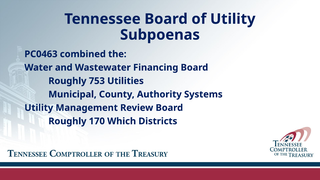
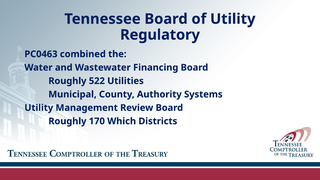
Subpoenas: Subpoenas -> Regulatory (160, 35)
753: 753 -> 522 (97, 81)
